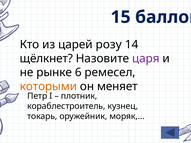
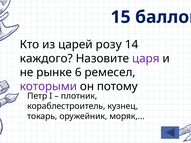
щёлкнет: щёлкнет -> каждого (46, 59)
которыми colour: orange -> purple (48, 87)
меняет: меняет -> потому (117, 87)
